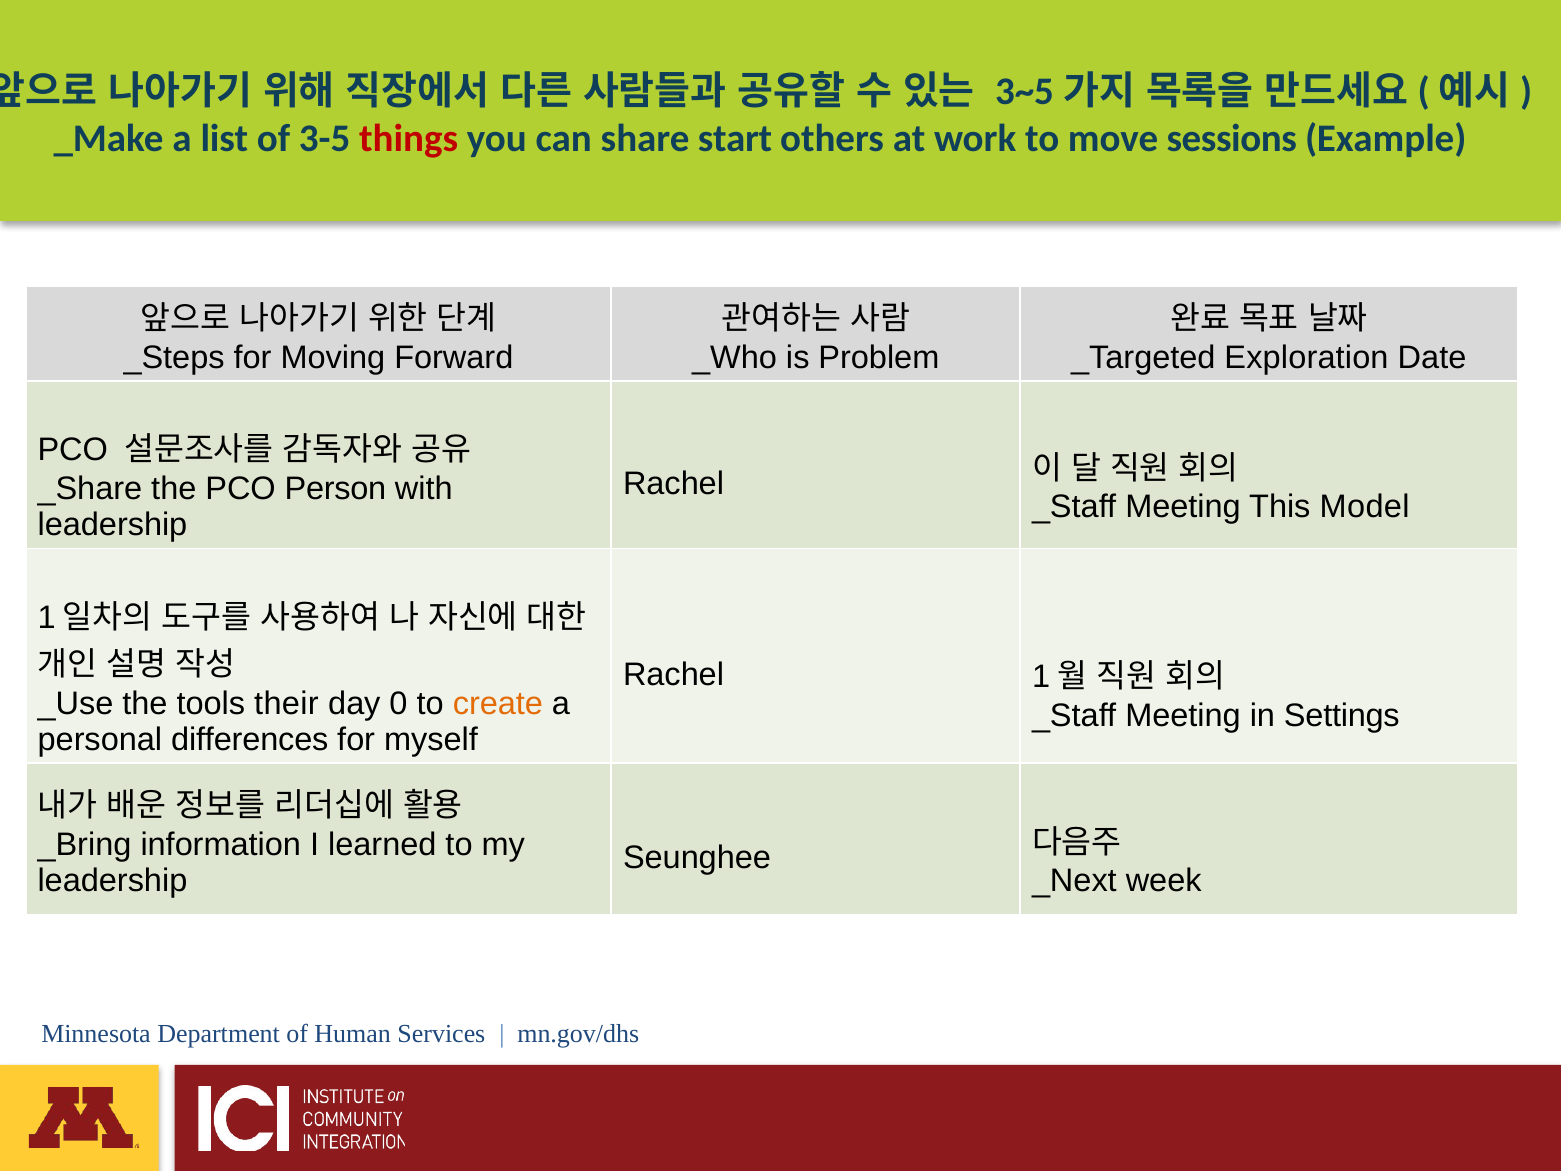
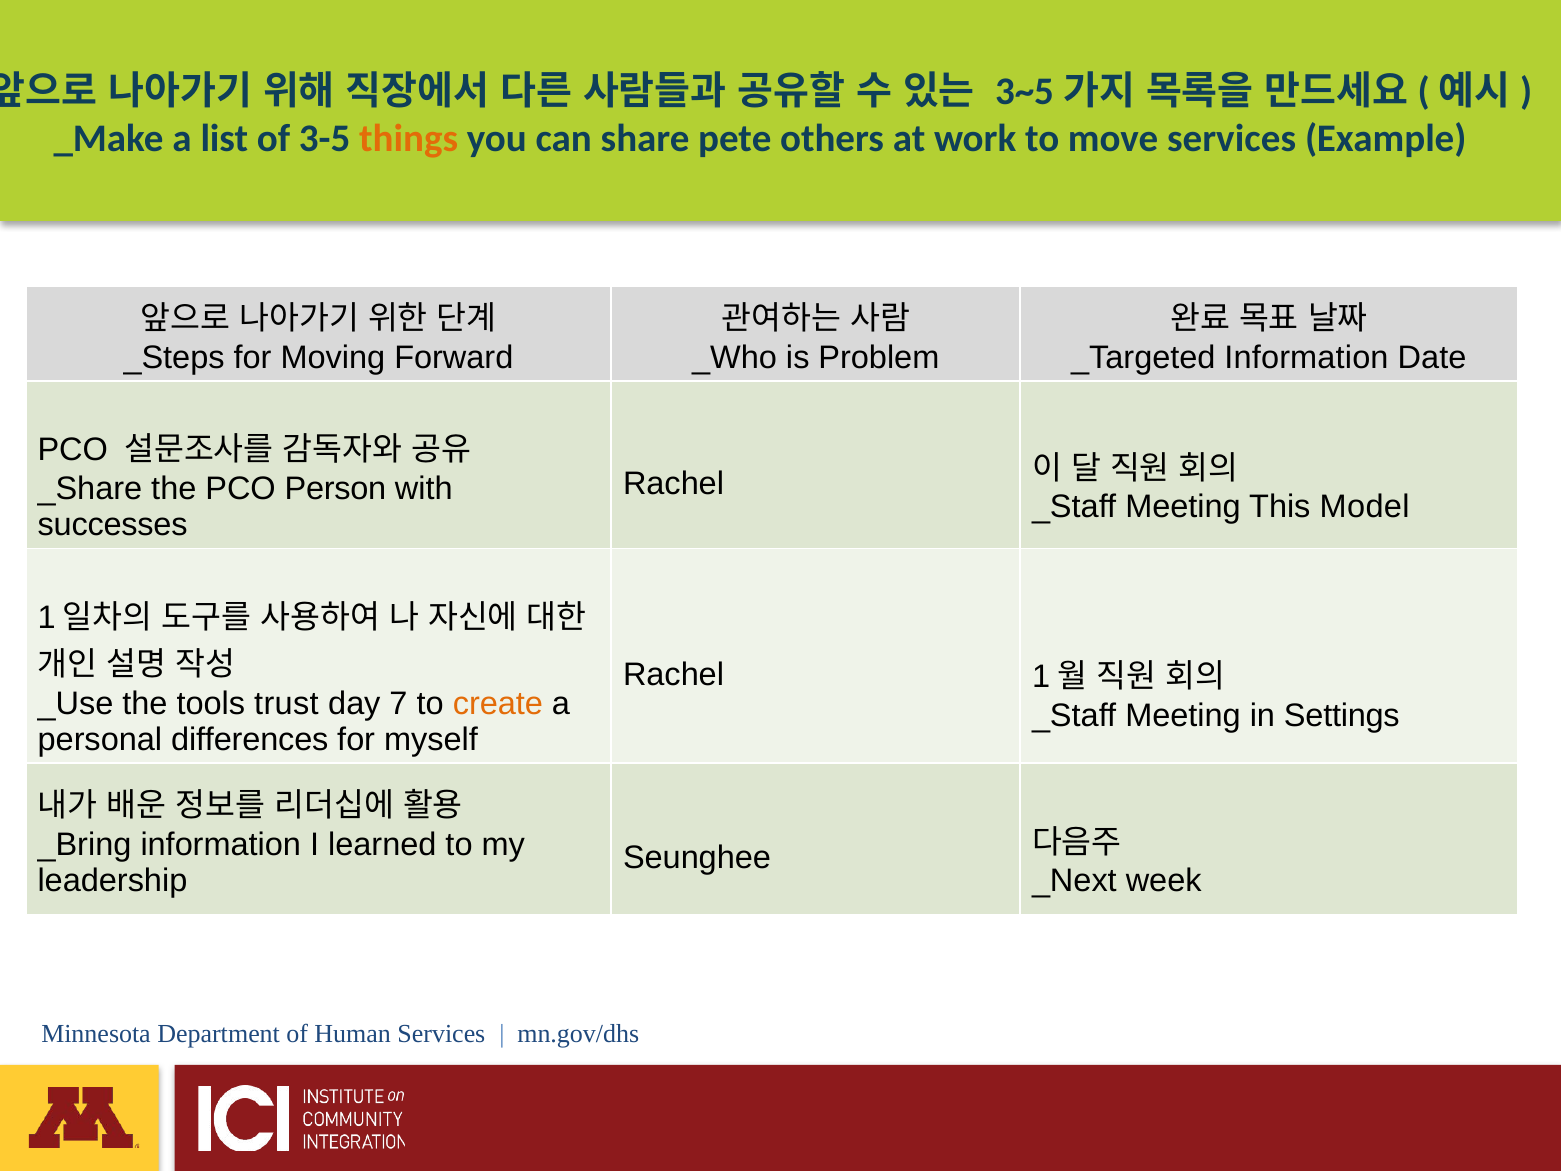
things colour: red -> orange (409, 139)
start: start -> pete (735, 139)
move sessions: sessions -> services (1232, 139)
Exploration: Exploration -> Information (1307, 358)
leadership: leadership -> successes (113, 525)
their: their -> trust (286, 703)
0: 0 -> 7 (399, 703)
